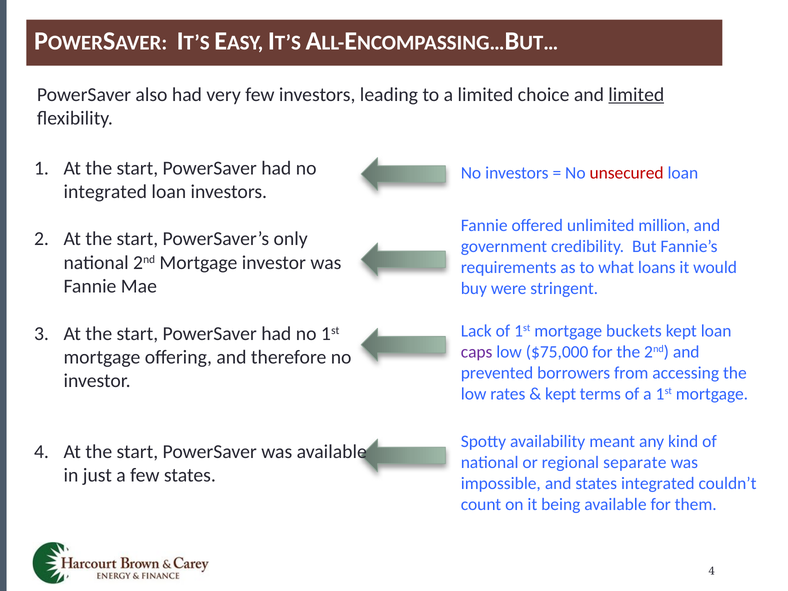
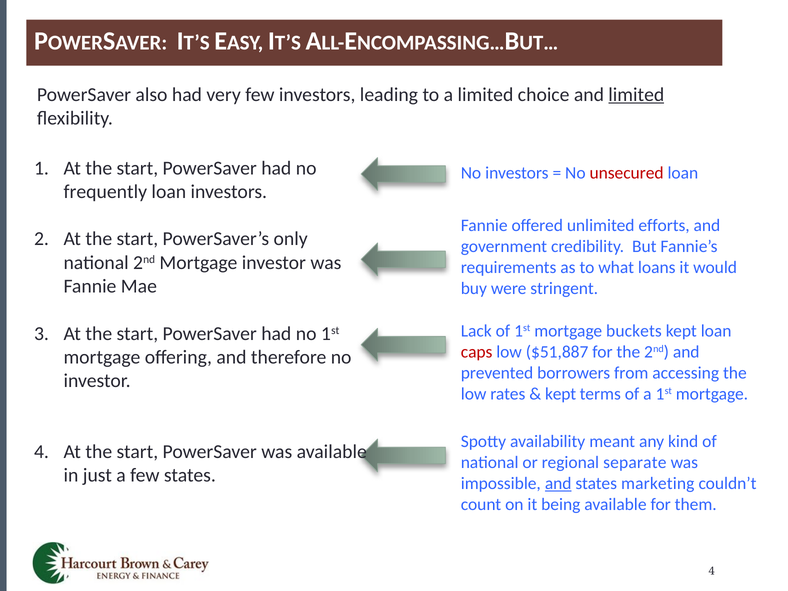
integrated: integrated -> frequently (105, 192)
million: million -> efforts (664, 226)
caps colour: purple -> red (477, 352)
$75,000: $75,000 -> $51,887 (557, 352)
and underline: none -> present (558, 483)
states integrated: integrated -> marketing (658, 483)
